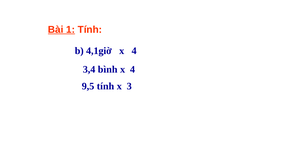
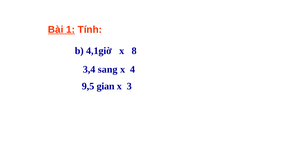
4,1giờ x 4: 4 -> 8 (134, 51)
bình: bình -> sang (108, 69)
9,5 tính: tính -> gian (106, 86)
